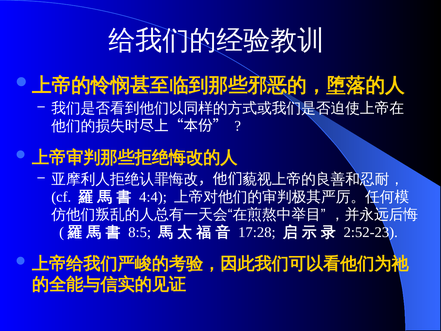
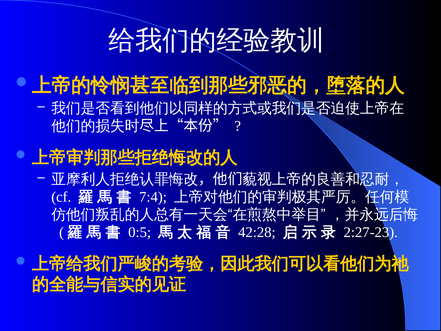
4:4: 4:4 -> 7:4 (153, 197)
8:5: 8:5 -> 0:5 (140, 232)
17:28: 17:28 -> 42:28 (257, 232)
2:52-23: 2:52-23 -> 2:27-23 (371, 232)
